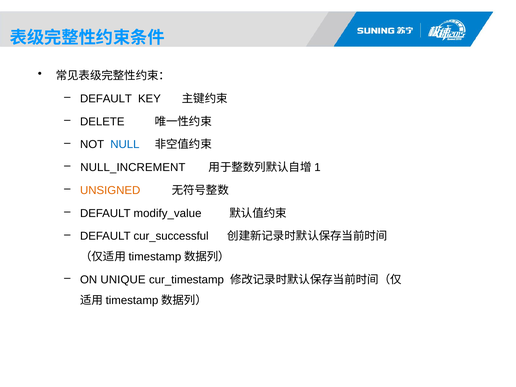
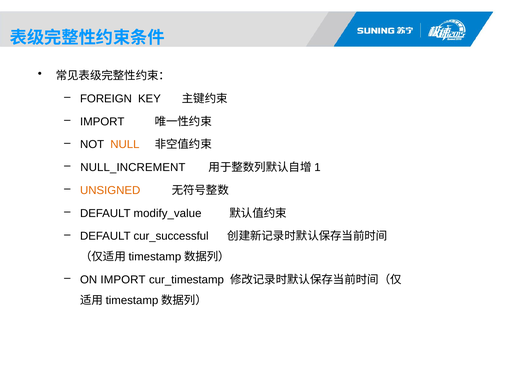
DEFAULT: DEFAULT -> FOREIGN (106, 99)
DELETE: DELETE -> IMPORT (102, 122)
NULL colour: blue -> orange (125, 144)
ON UNIQUE: UNIQUE -> IMPORT (123, 280)
